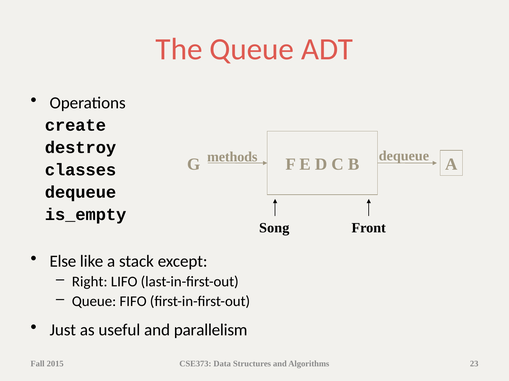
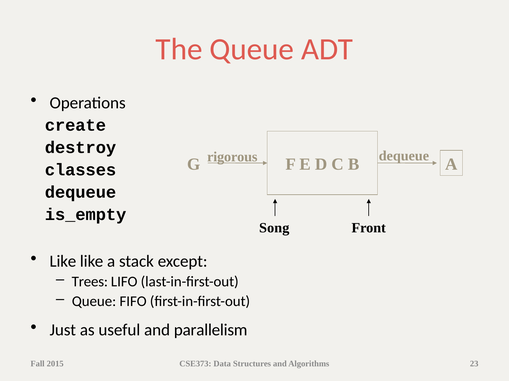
methods: methods -> rigorous (232, 157)
Else: Else -> Like (63, 262)
Right: Right -> Trees (90, 282)
